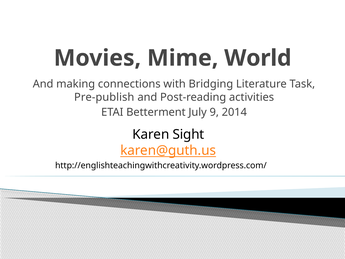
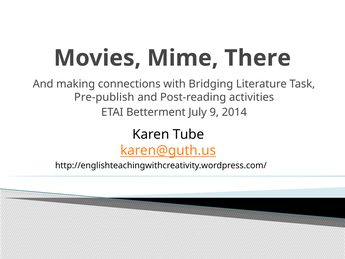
World: World -> There (258, 58)
Sight: Sight -> Tube (188, 134)
